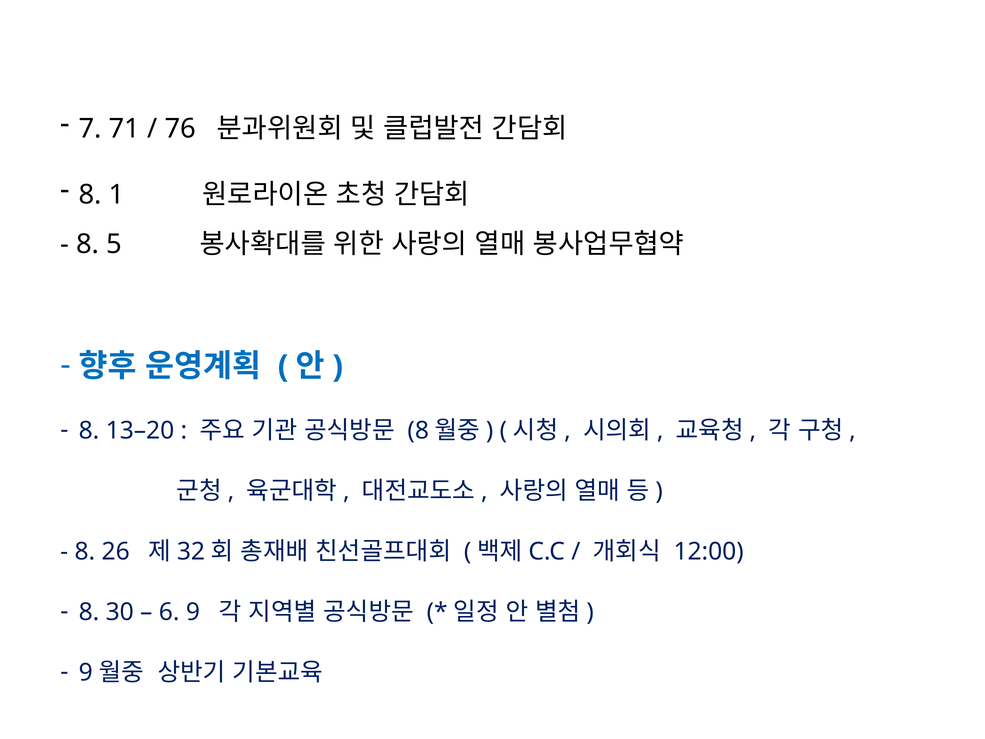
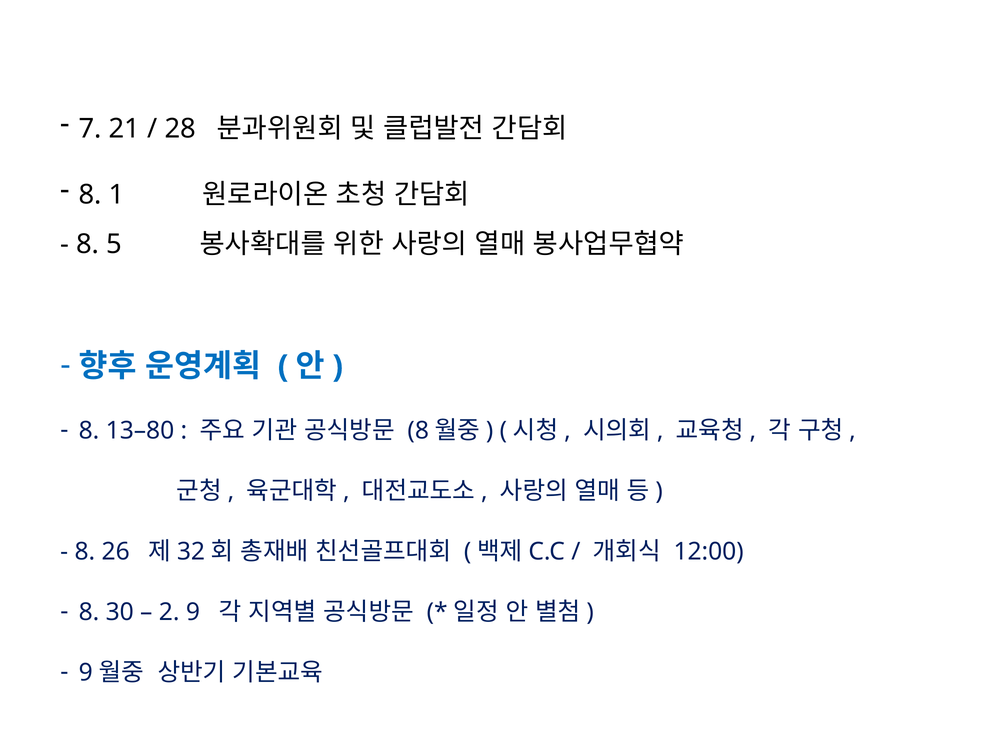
71: 71 -> 21 (124, 129)
76: 76 -> 28 (180, 129)
13–20: 13–20 -> 13–80 (140, 430)
6: 6 -> 2 (169, 612)
